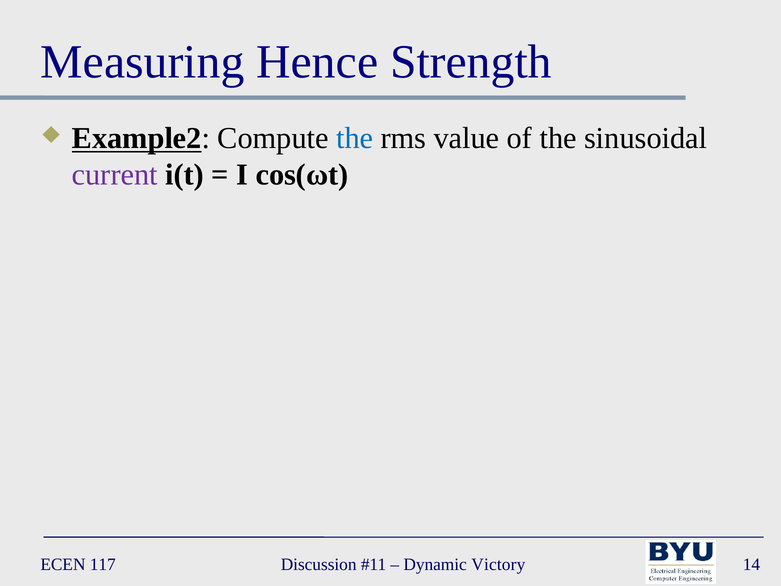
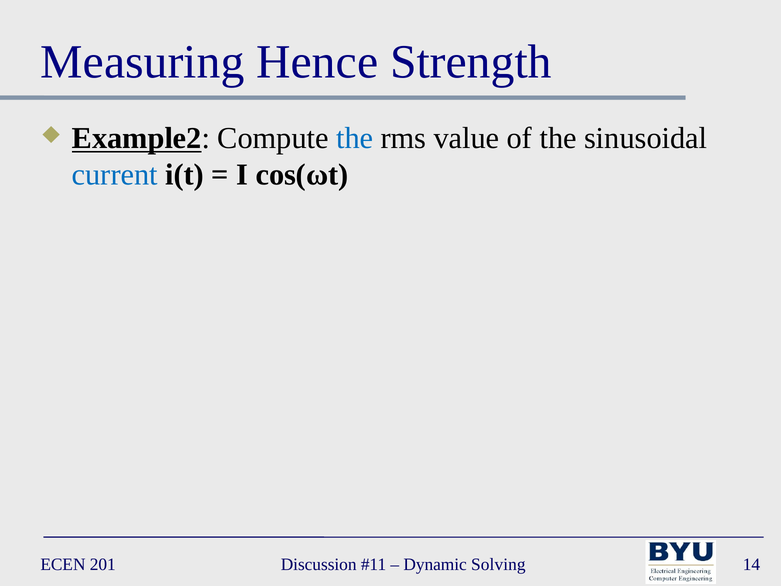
current colour: purple -> blue (115, 175)
117: 117 -> 201 (103, 564)
Victory: Victory -> Solving (498, 564)
